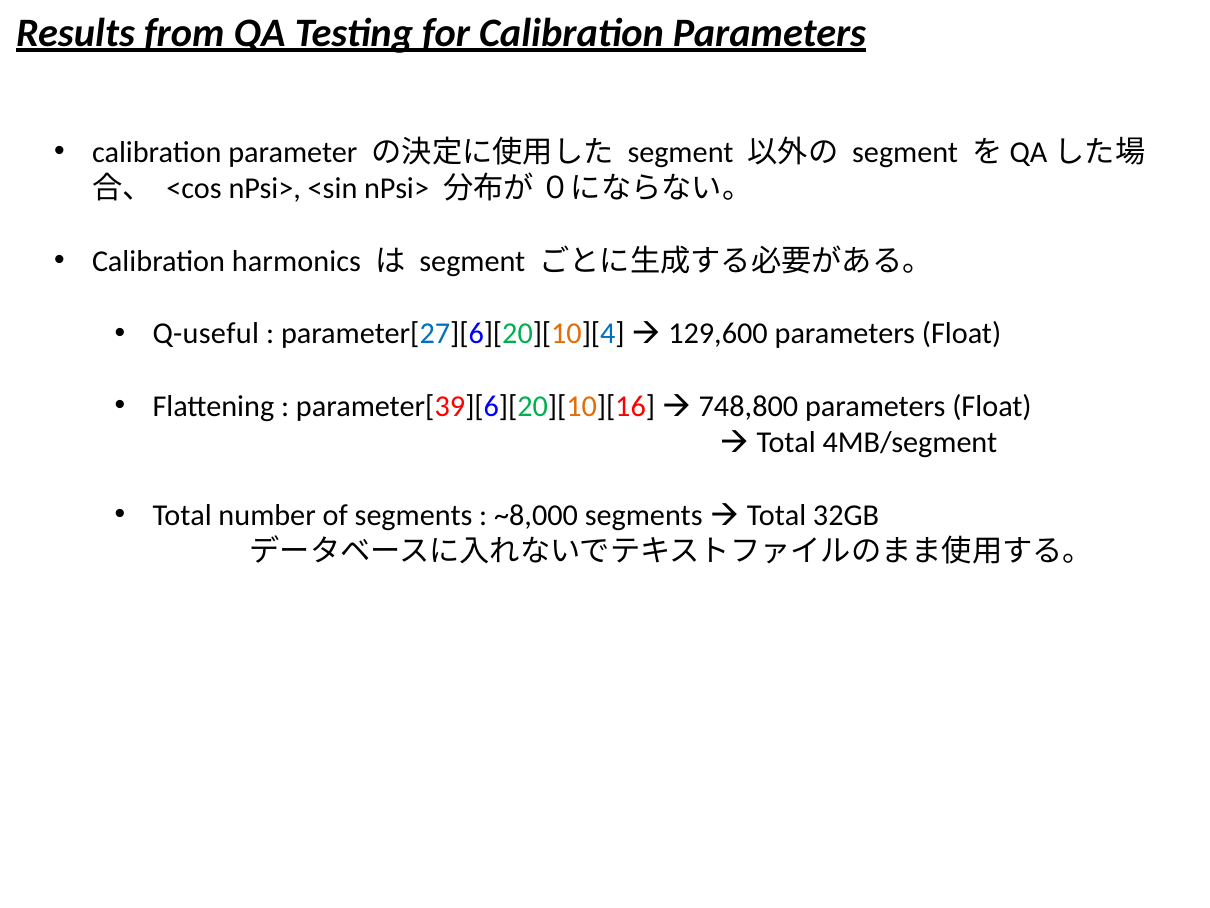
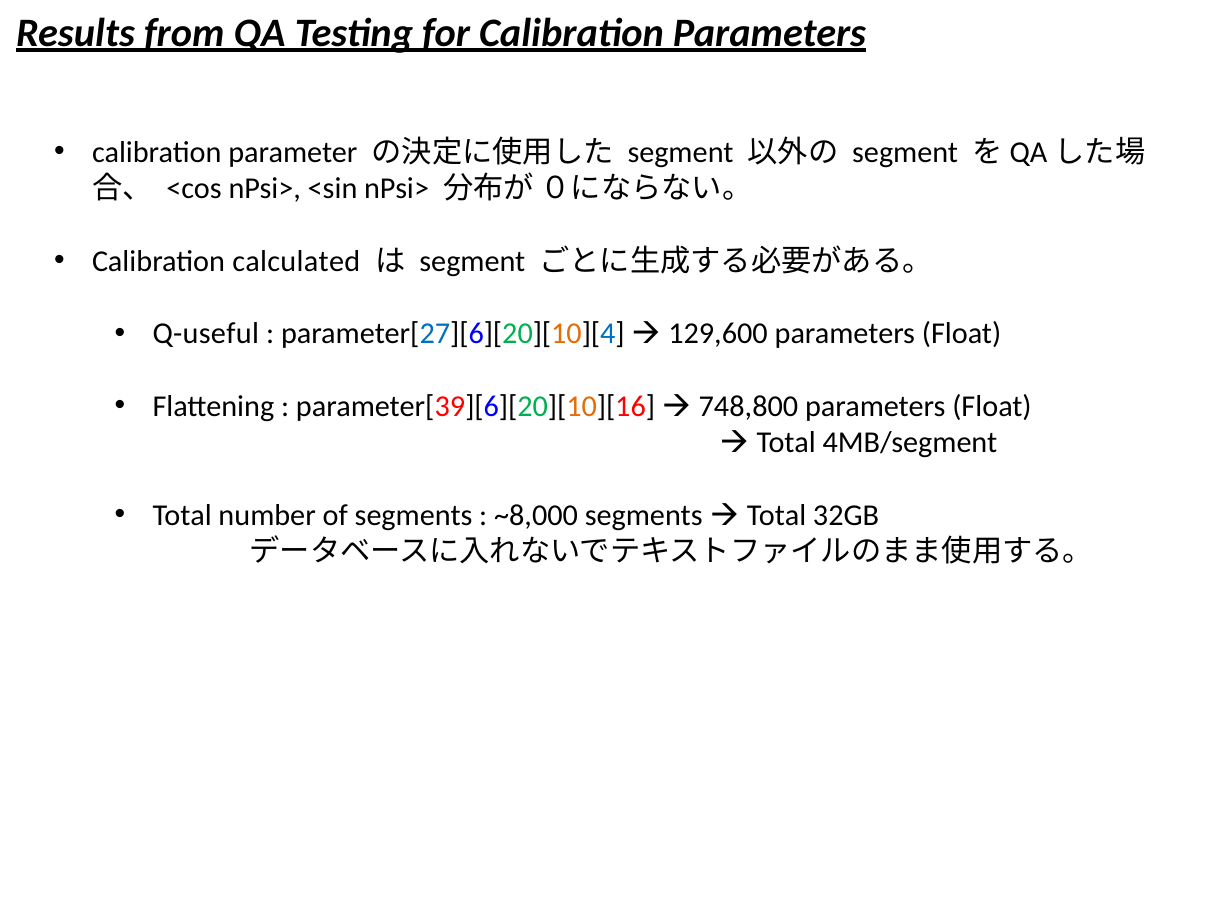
harmonics: harmonics -> calculated (296, 261)
